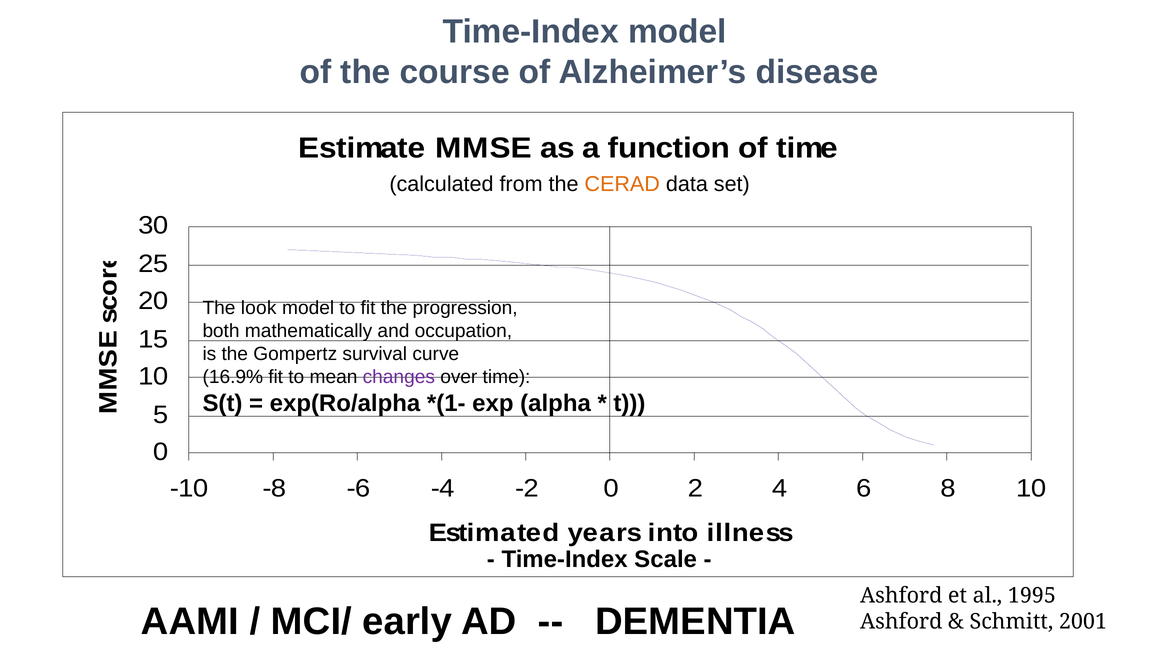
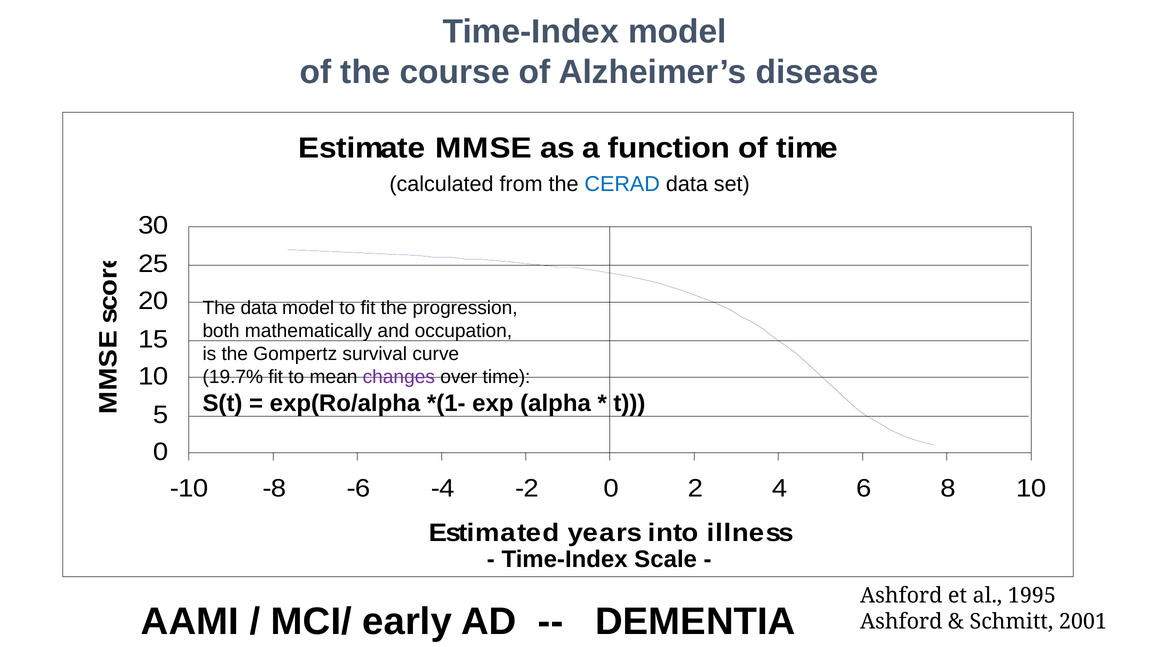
CERAD colour: orange -> blue (622, 184)
The look: look -> data (259, 308)
16.9%: 16.9% -> 19.7% (233, 377)
